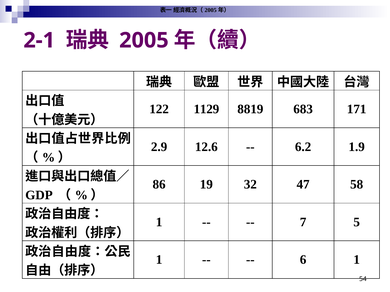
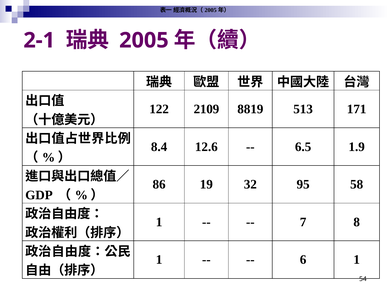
1129: 1129 -> 2109 (206, 109)
683: 683 -> 513 (303, 109)
2.9: 2.9 -> 8.4 (159, 147)
6.2: 6.2 -> 6.5 (303, 147)
47: 47 -> 95 (303, 185)
5: 5 -> 8 (357, 222)
